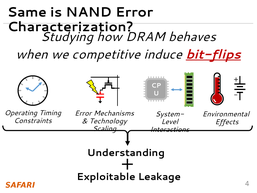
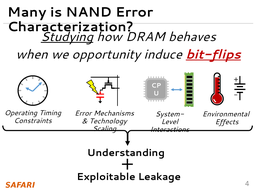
Same: Same -> Many (27, 12)
Studying underline: none -> present (67, 37)
competitive: competitive -> opportunity (106, 54)
